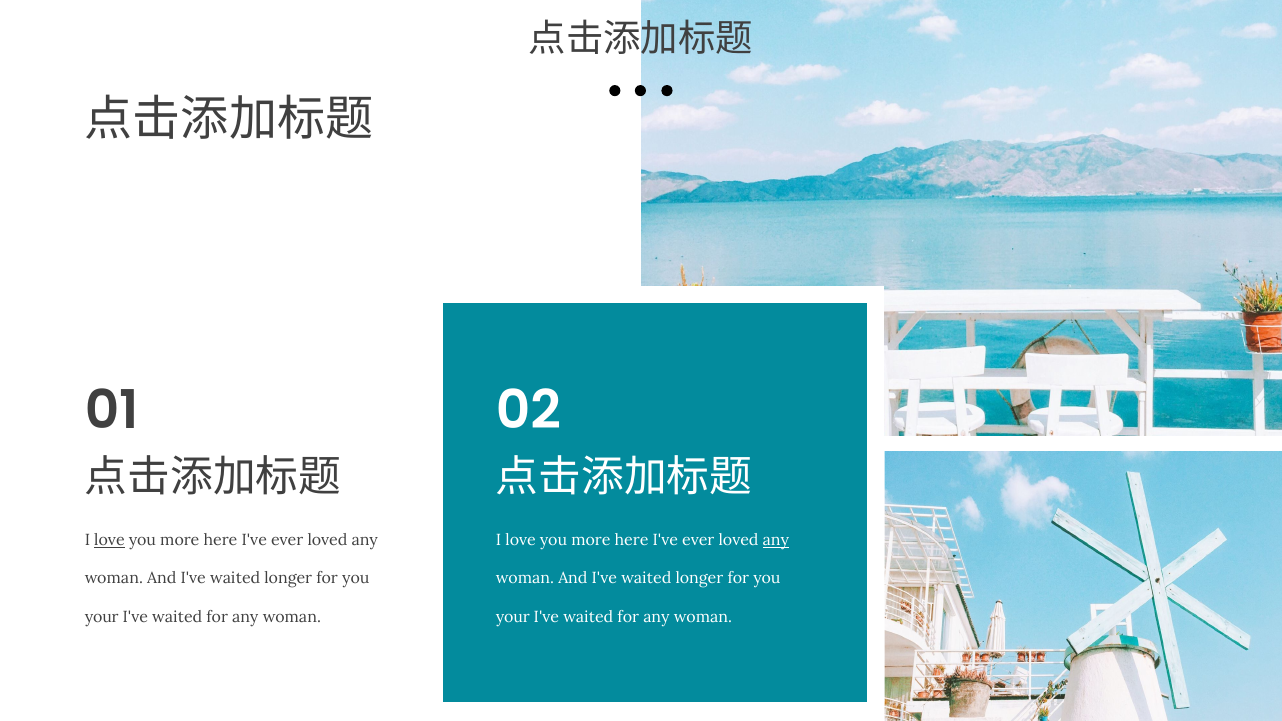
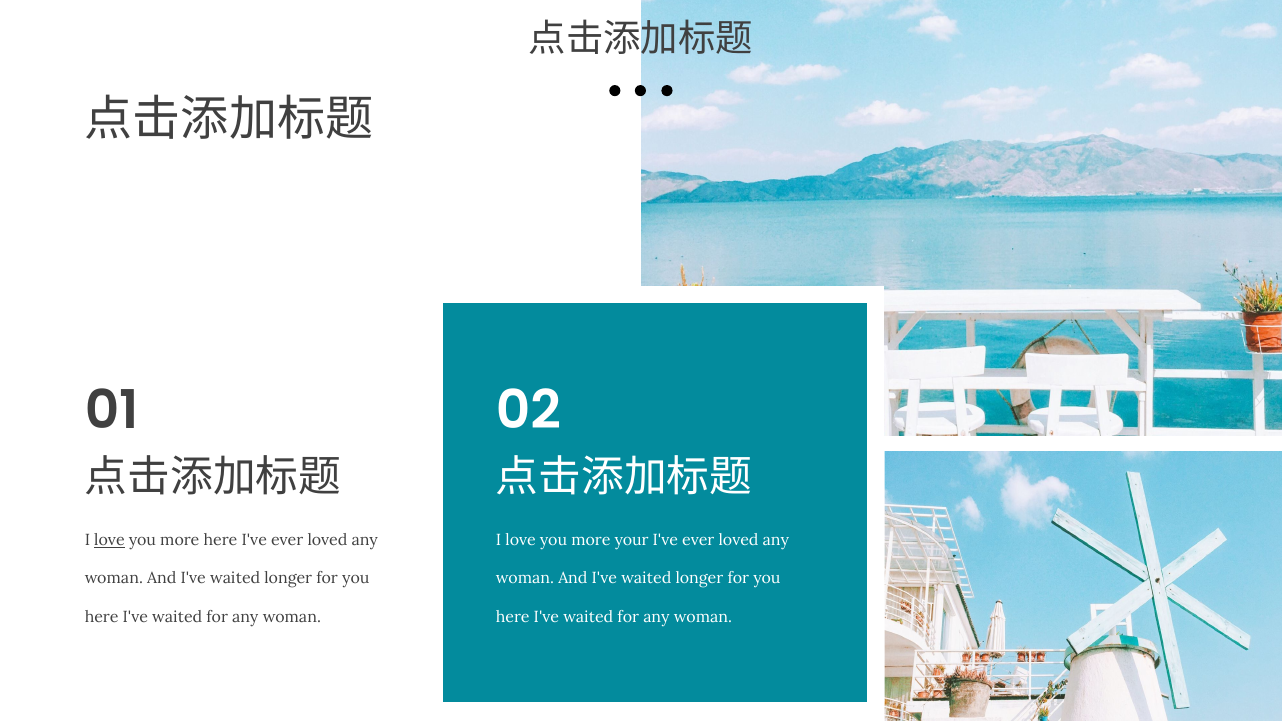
here: here -> your (632, 540)
any underline: present -> none (776, 540)
your: your -> here (102, 617)
your: your -> here (513, 617)
